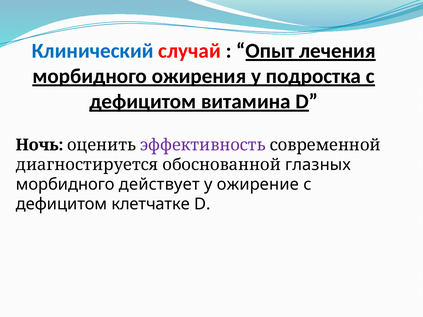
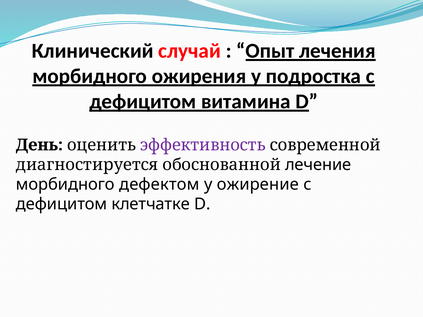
Клинический colour: blue -> black (93, 51)
Ночь: Ночь -> День (39, 145)
глазных: глазных -> лечение (318, 165)
действует: действует -> дефектом (159, 185)
